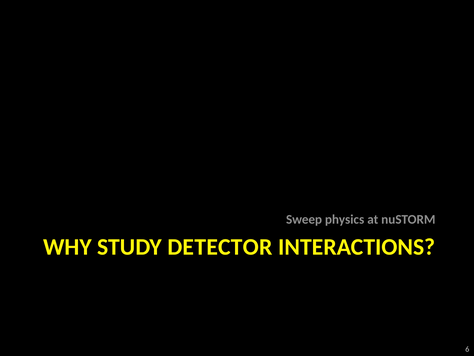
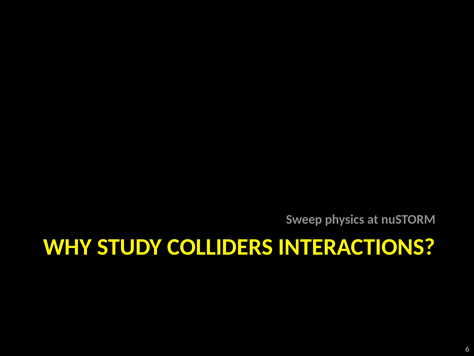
DETECTOR: DETECTOR -> COLLIDERS (220, 247)
